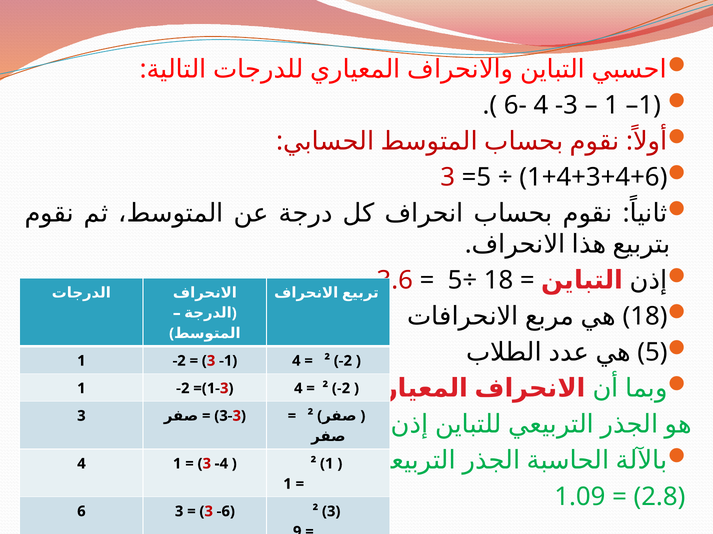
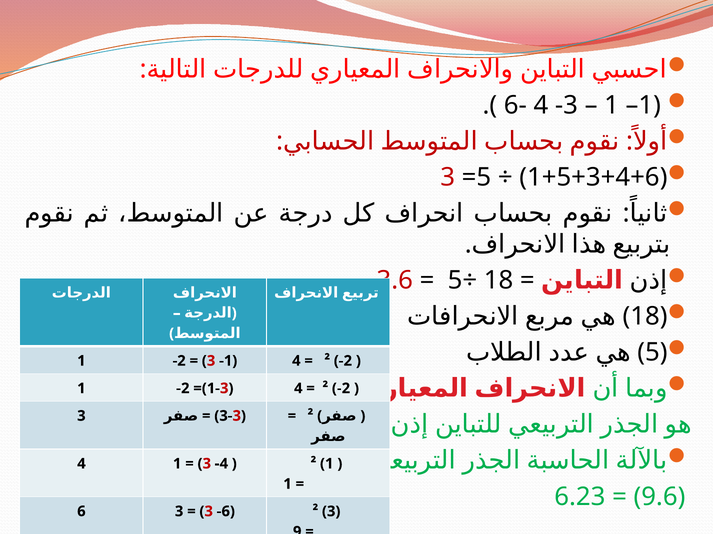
1+4+3+4+6: 1+4+3+4+6 -> 1+5+3+4+6 (593, 178)
1.09: 1.09 -> 6.23 (580, 497)
2.8: 2.8 -> 9.6 (659, 497)
